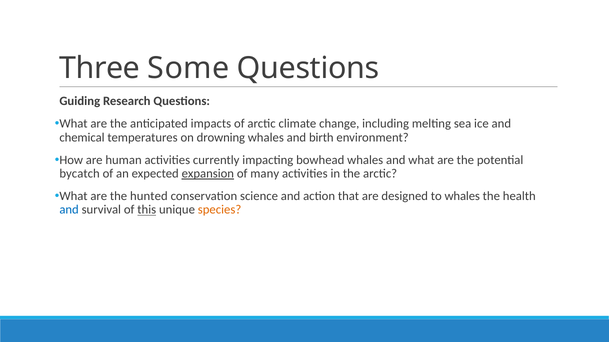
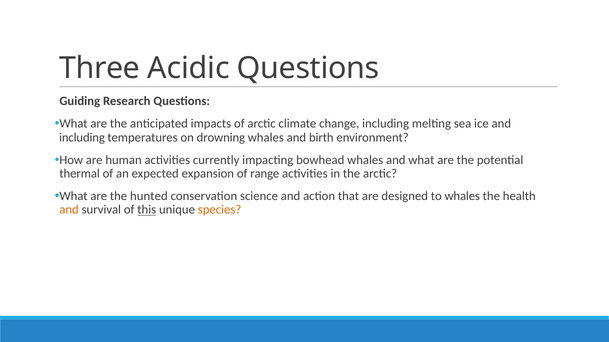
Some: Some -> Acidic (189, 68)
chemical: chemical -> including (82, 138)
bycatch: bycatch -> thermal (80, 174)
expansion underline: present -> none (208, 174)
many: many -> range (265, 174)
and colour: blue -> orange (69, 210)
